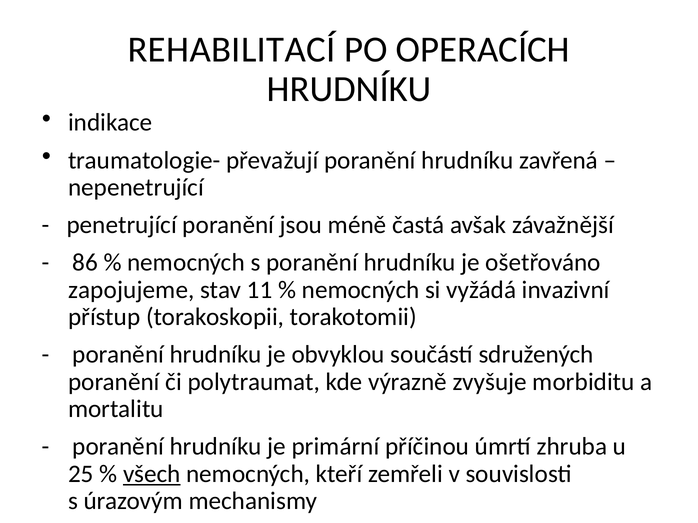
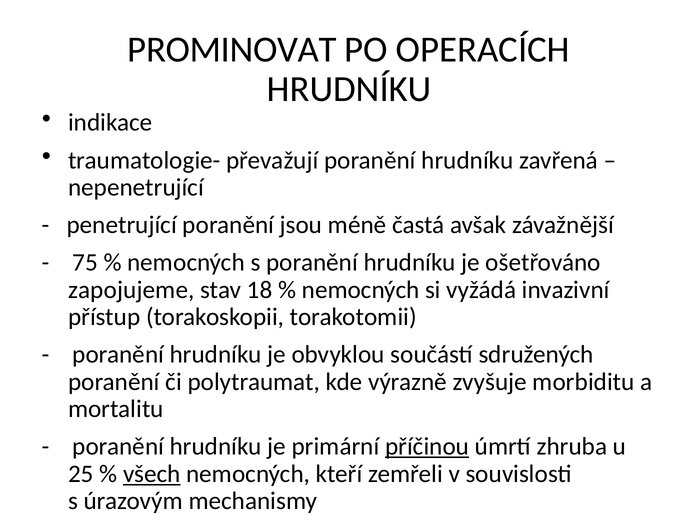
REHABILITACÍ: REHABILITACÍ -> PROMINOVAT (232, 49)
86: 86 -> 75 (85, 263)
11: 11 -> 18 (260, 290)
příčinou underline: none -> present (427, 447)
